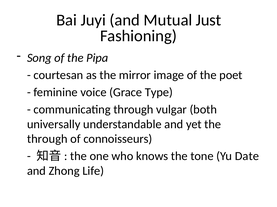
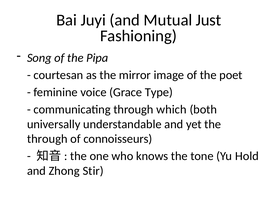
vulgar: vulgar -> which (171, 110)
Date: Date -> Hold (247, 157)
Life: Life -> Stir (93, 171)
